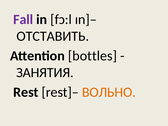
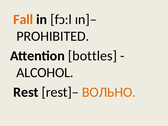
Fall colour: purple -> orange (23, 19)
ОТСТАВИТЬ: ОТСТАВИТЬ -> PROHIBITED (53, 36)
ЗАНЯТИЯ: ЗАНЯТИЯ -> ALCOHOL (45, 73)
